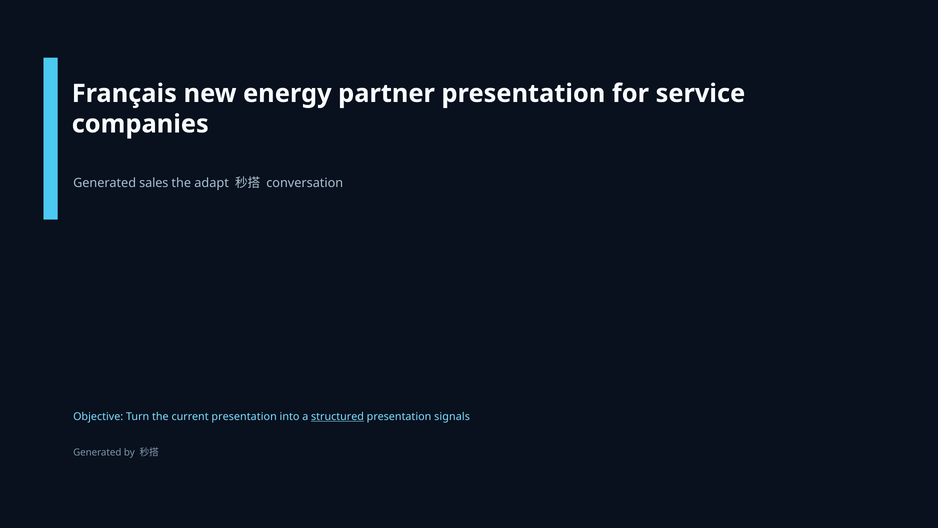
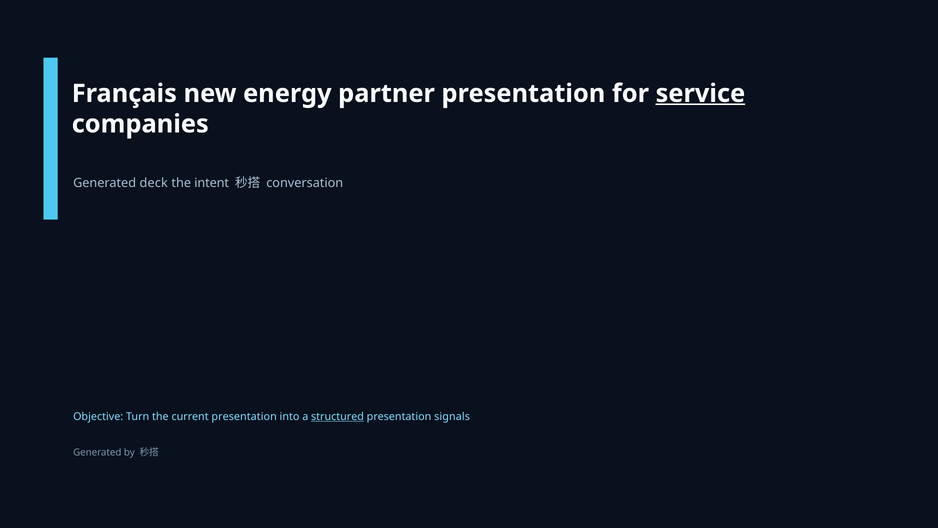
service underline: none -> present (700, 93)
sales: sales -> deck (154, 183)
adapt: adapt -> intent (212, 183)
